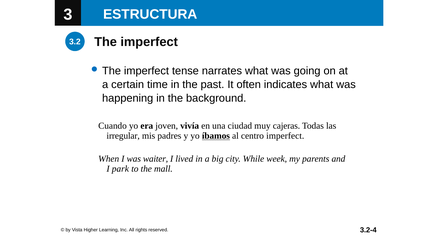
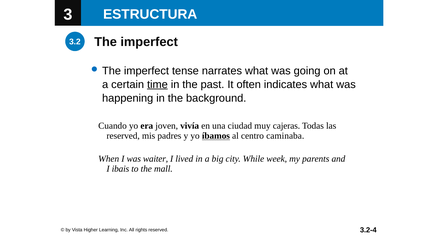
time underline: none -> present (157, 85)
irregular: irregular -> reserved (123, 136)
centro imperfect: imperfect -> caminaba (285, 136)
park: park -> ibais (120, 169)
